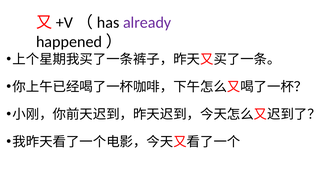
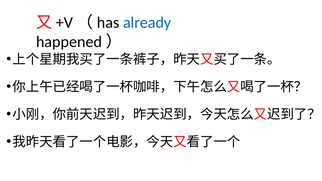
already colour: purple -> blue (147, 23)
